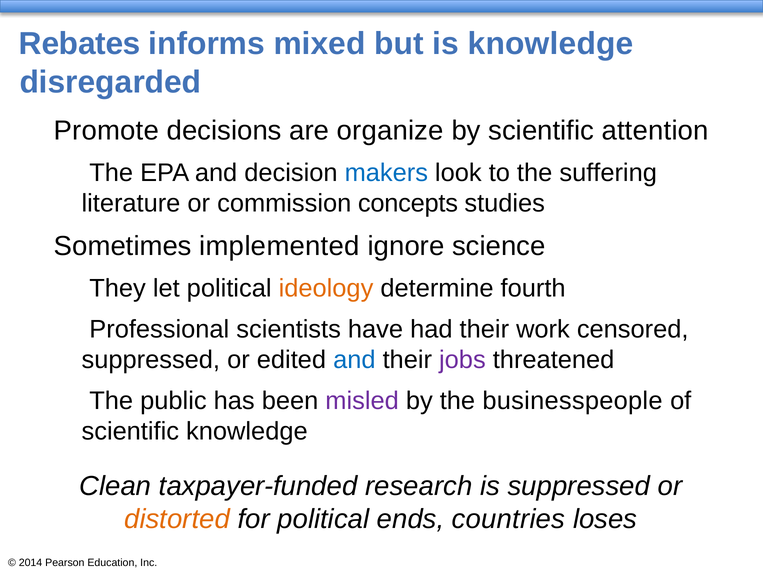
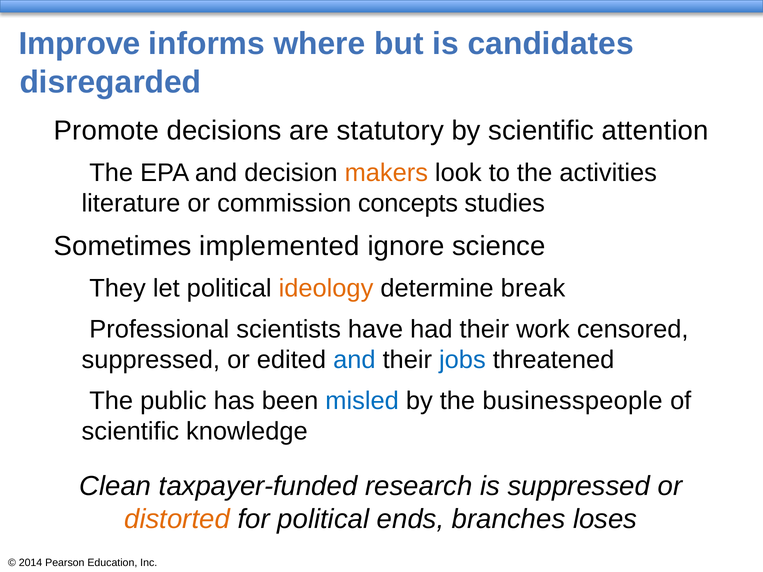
Rebates: Rebates -> Improve (80, 44)
mixed: mixed -> where (320, 44)
is knowledge: knowledge -> candidates (551, 44)
organize: organize -> statutory (390, 131)
makers colour: blue -> orange (386, 173)
suffering: suffering -> activities (608, 173)
fourth: fourth -> break (533, 288)
jobs colour: purple -> blue (462, 360)
misled colour: purple -> blue (362, 401)
countries: countries -> branches (509, 519)
